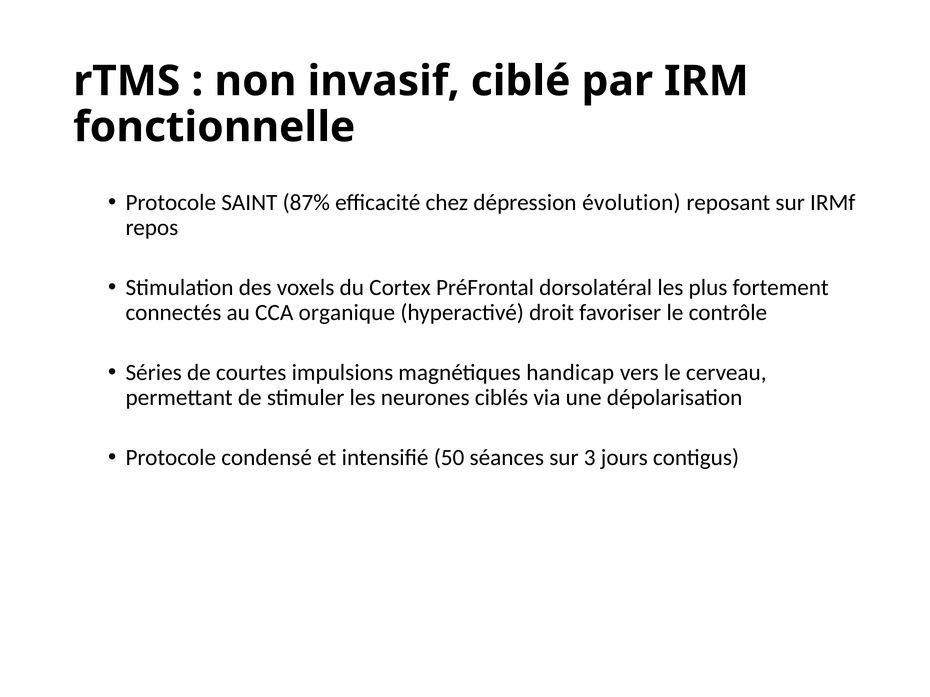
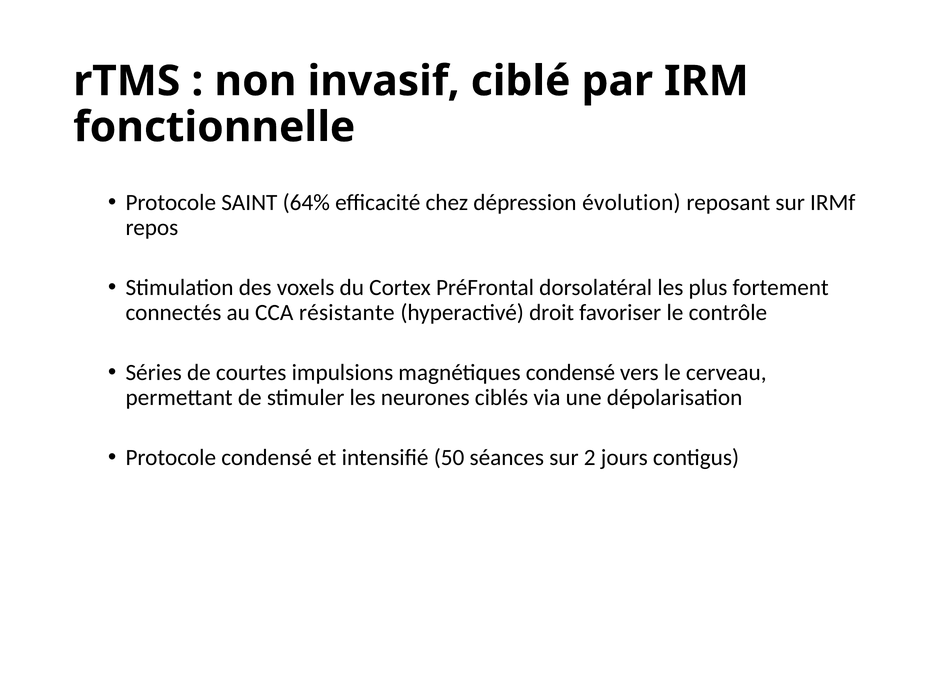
87%: 87% -> 64% (306, 203)
organique: organique -> résistante (347, 313)
magnétiques handicap: handicap -> condensé (570, 373)
3: 3 -> 2 (590, 458)
